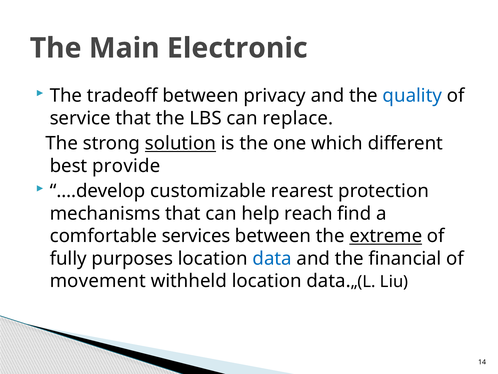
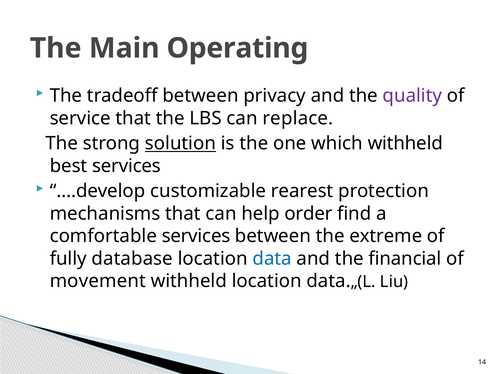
Electronic: Electronic -> Operating (237, 48)
quality colour: blue -> purple (412, 96)
which different: different -> withheld (405, 143)
best provide: provide -> services (126, 166)
reach: reach -> order (309, 213)
extreme underline: present -> none (386, 236)
purposes: purposes -> database (132, 258)
